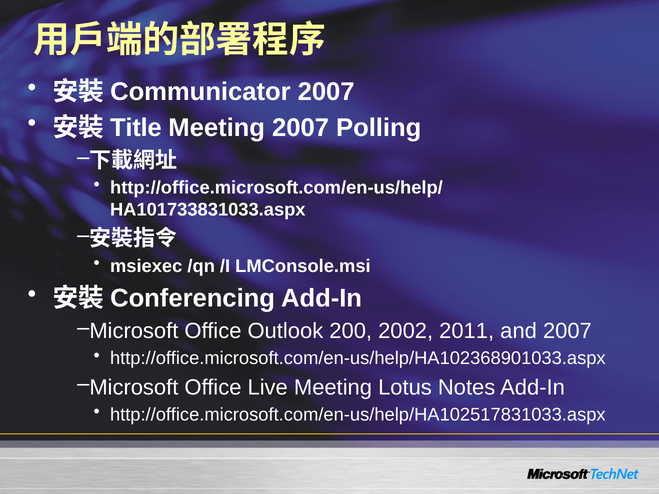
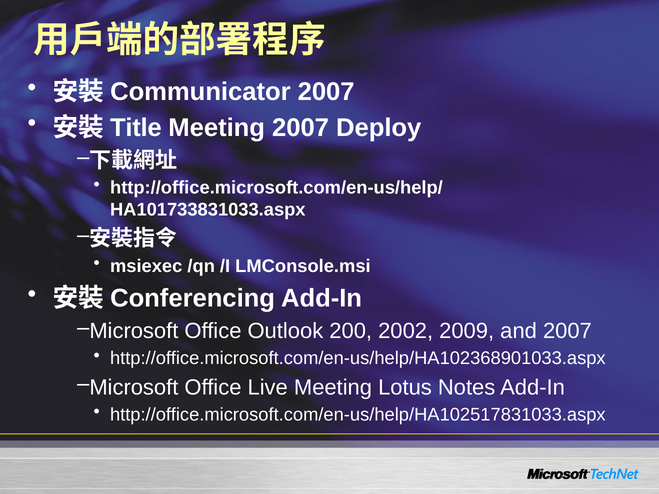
Polling: Polling -> Deploy (379, 128)
2011: 2011 -> 2009 (467, 331)
